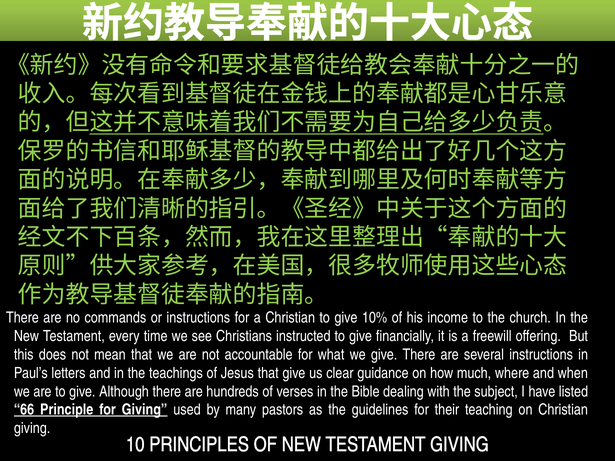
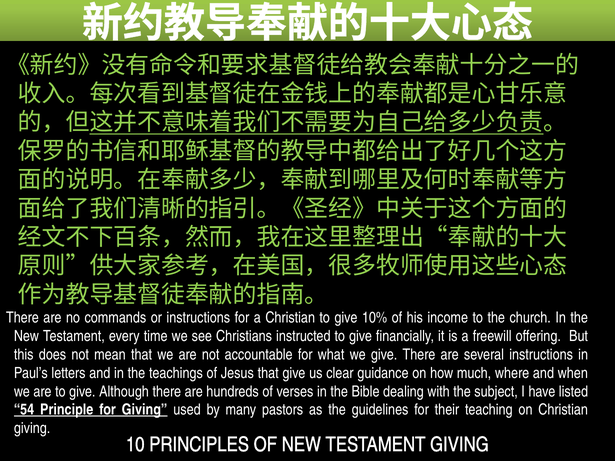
66: 66 -> 54 (24, 410)
